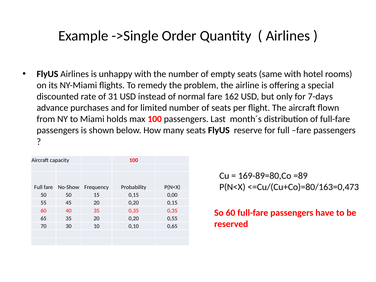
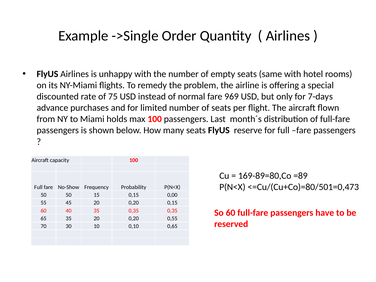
31: 31 -> 75 (113, 97)
162: 162 -> 969 (232, 97)
<=Cu/(Cu+Co)=80/163=0,473: <=Cu/(Cu+Co)=80/163=0,473 -> <=Cu/(Cu+Co)=80/501=0,473 (303, 187)
